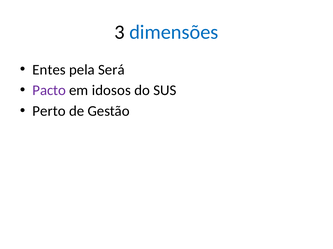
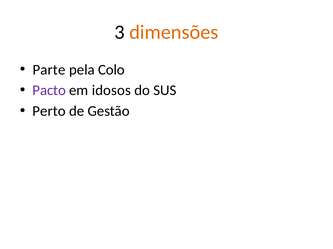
dimensões colour: blue -> orange (174, 32)
Entes: Entes -> Parte (49, 70)
Será: Será -> Colo (111, 70)
